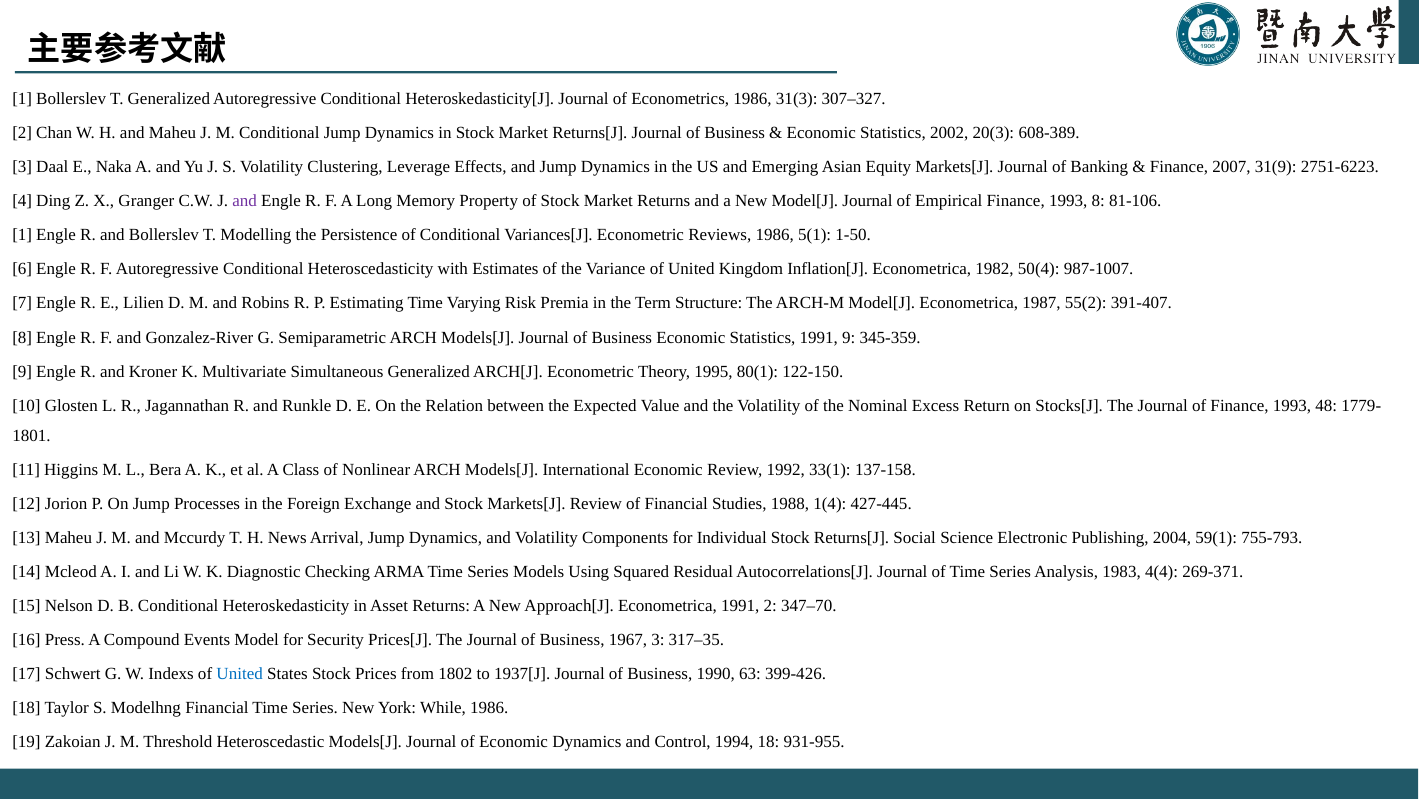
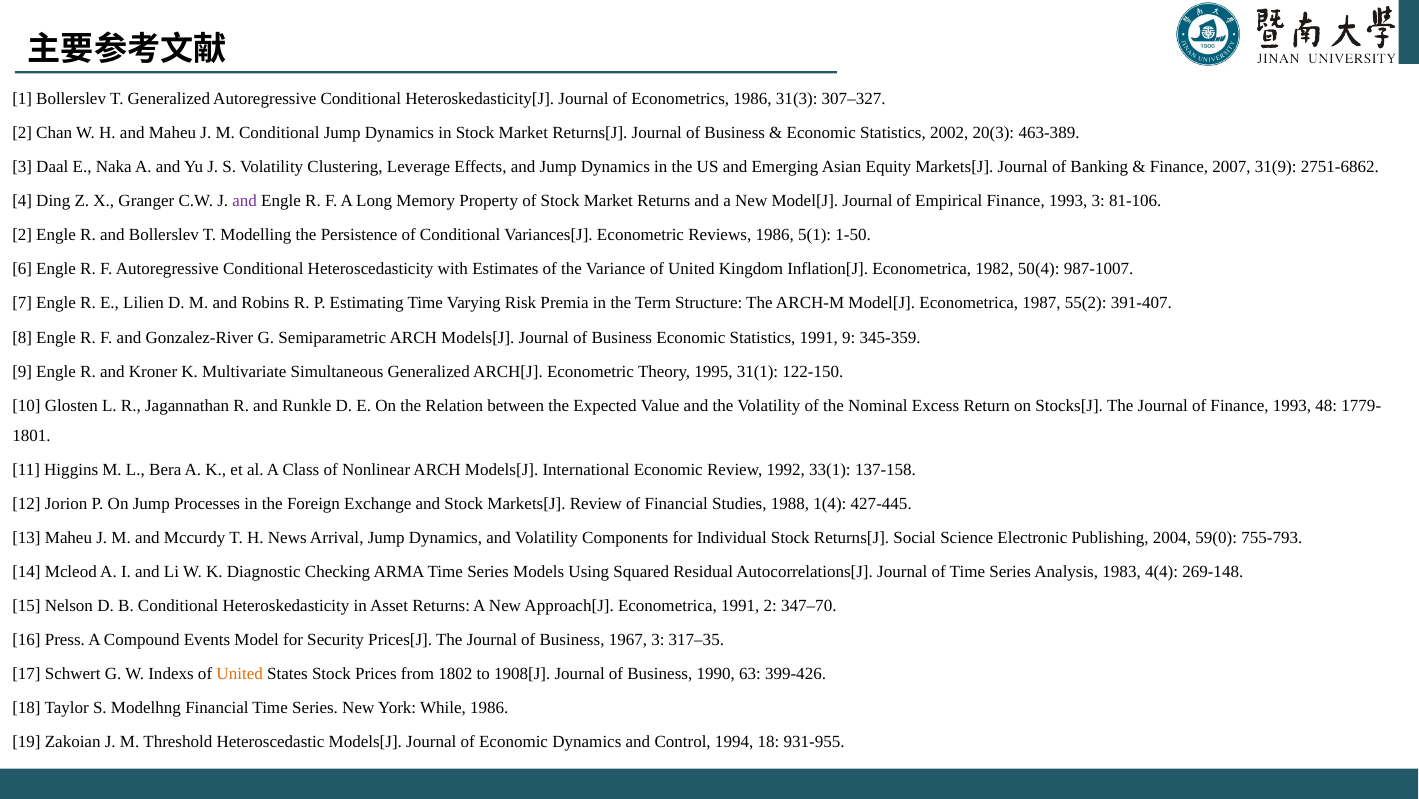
608-389: 608-389 -> 463-389 (1049, 133)
2751-6223: 2751-6223 -> 2751-6862 (1340, 167)
1993 8: 8 -> 3 (1098, 201)
1: 1 -> 2 (22, 235)
80(1: 80(1 -> 31(1 (758, 371)
59(1: 59(1 -> 59(0 (1216, 538)
269-371: 269-371 -> 269-148 (1213, 572)
United colour: blue -> orange (240, 674)
1937[J: 1937[J -> 1908[J (522, 674)
